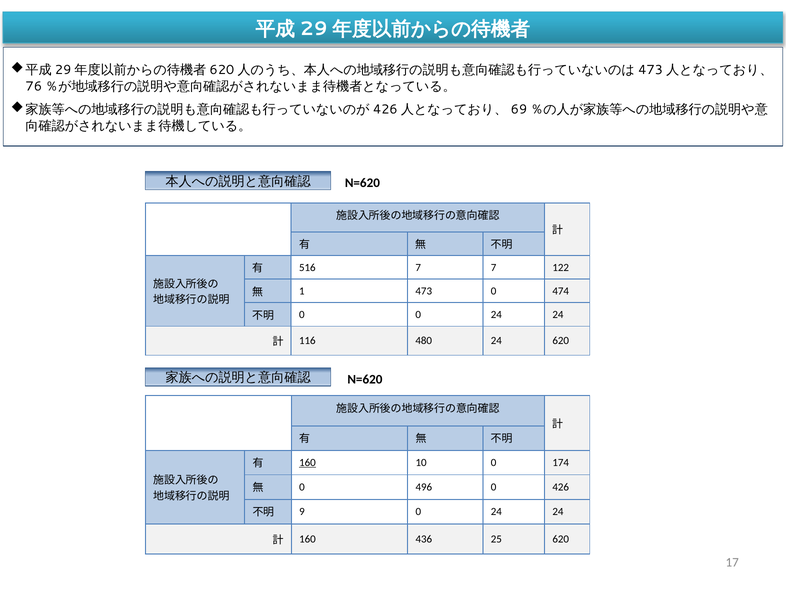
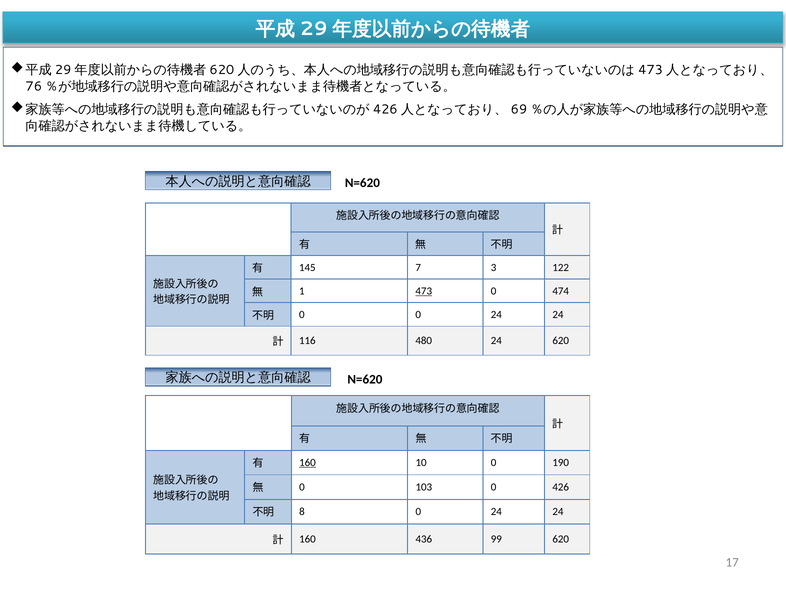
516: 516 -> 145 (307, 268)
7 7: 7 -> 3 (494, 268)
473 underline: none -> present (424, 291)
174: 174 -> 190 (561, 463)
496: 496 -> 103 (424, 488)
9: 9 -> 8 (302, 512)
25: 25 -> 99 (496, 540)
